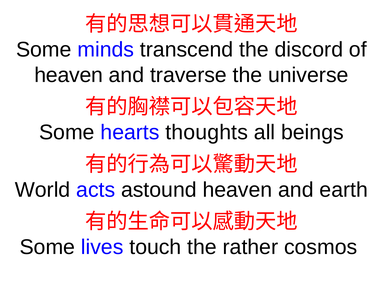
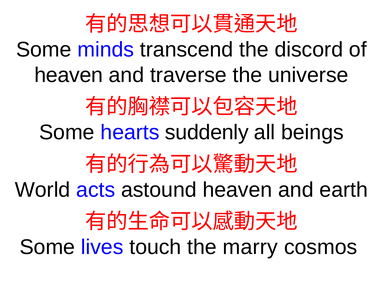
thoughts: thoughts -> suddenly (207, 133)
rather: rather -> marry (250, 247)
